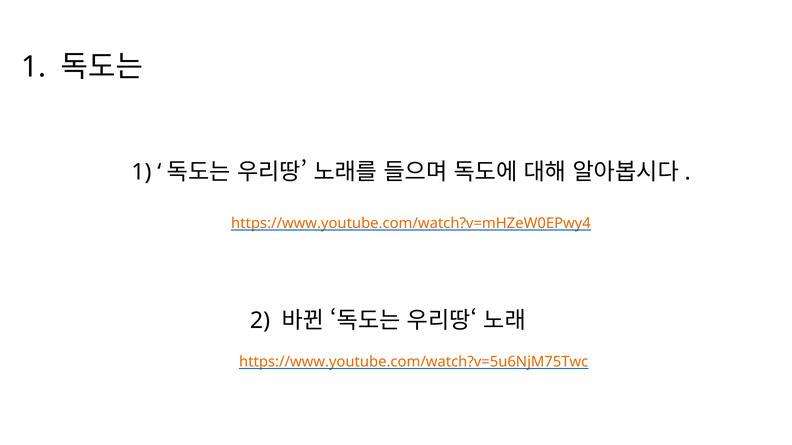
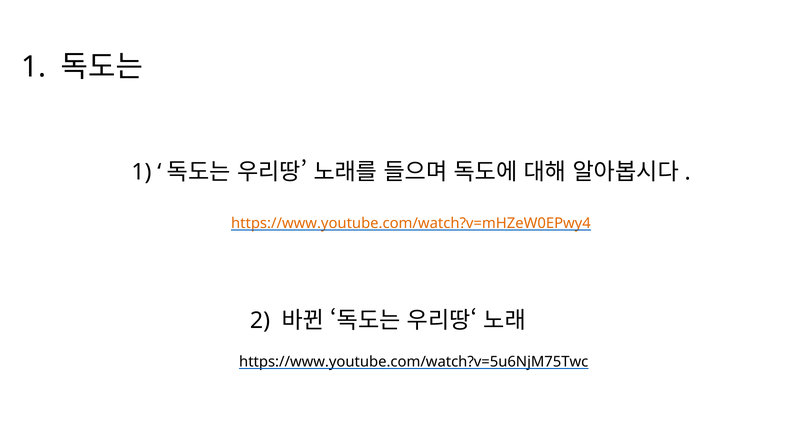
https://www.youtube.com/watch?v=5u6NjM75Twc colour: orange -> black (414, 362)
